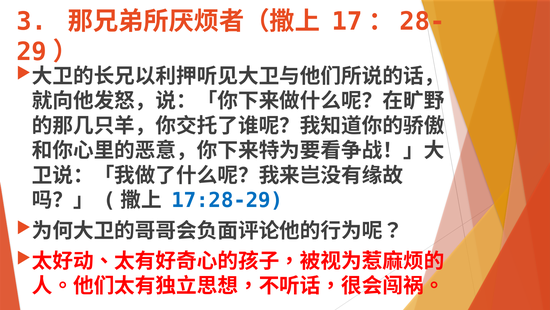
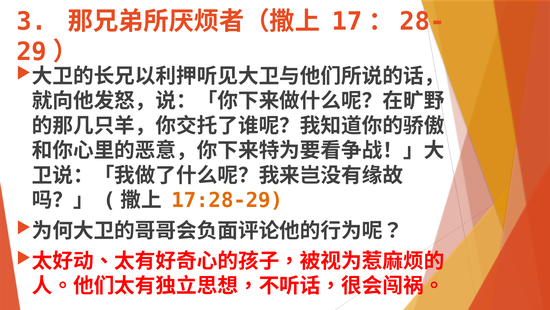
17:28-29 colour: blue -> orange (227, 200)
